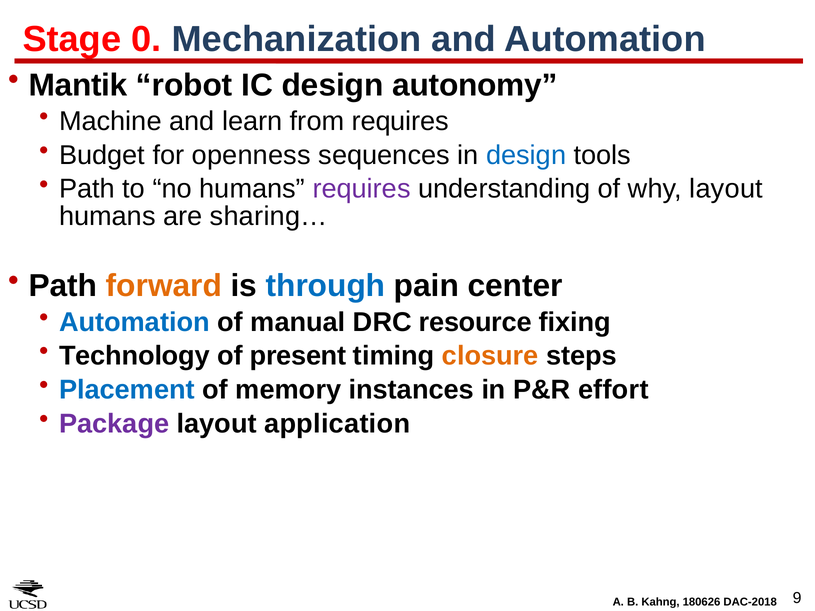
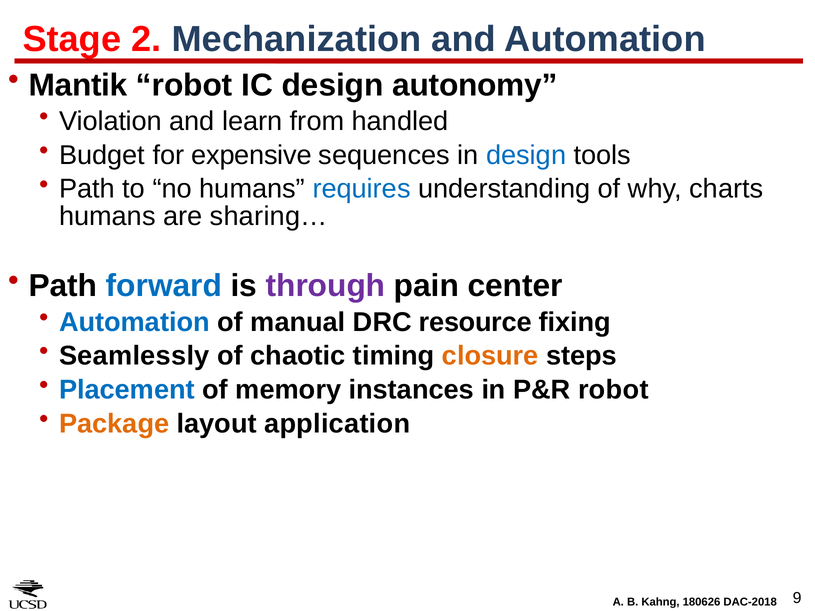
0: 0 -> 2 (146, 39)
Machine: Machine -> Violation (110, 121)
from requires: requires -> handled (400, 121)
openness: openness -> expensive (252, 155)
requires colour: purple -> blue (362, 189)
why layout: layout -> charts (726, 189)
forward colour: orange -> blue (164, 286)
through colour: blue -> purple (325, 286)
Technology: Technology -> Seamlessly (134, 356)
present: present -> chaotic (298, 356)
P&R effort: effort -> robot (613, 390)
Package colour: purple -> orange (114, 424)
